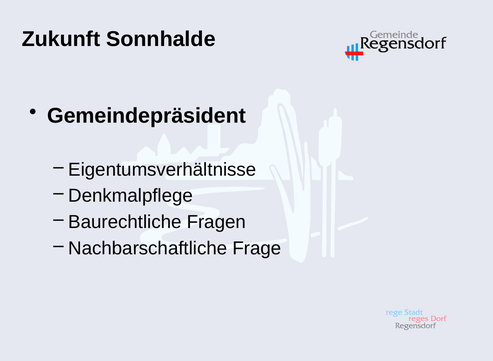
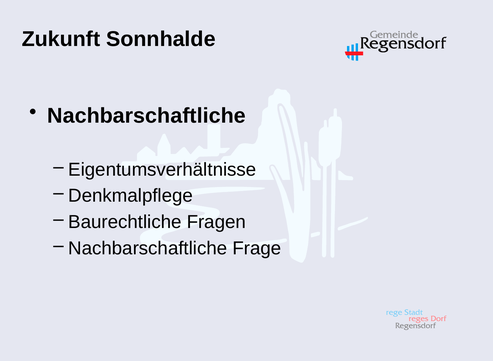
Gemeindepräsident: Gemeindepräsident -> Nachbarschaftliche (146, 116)
